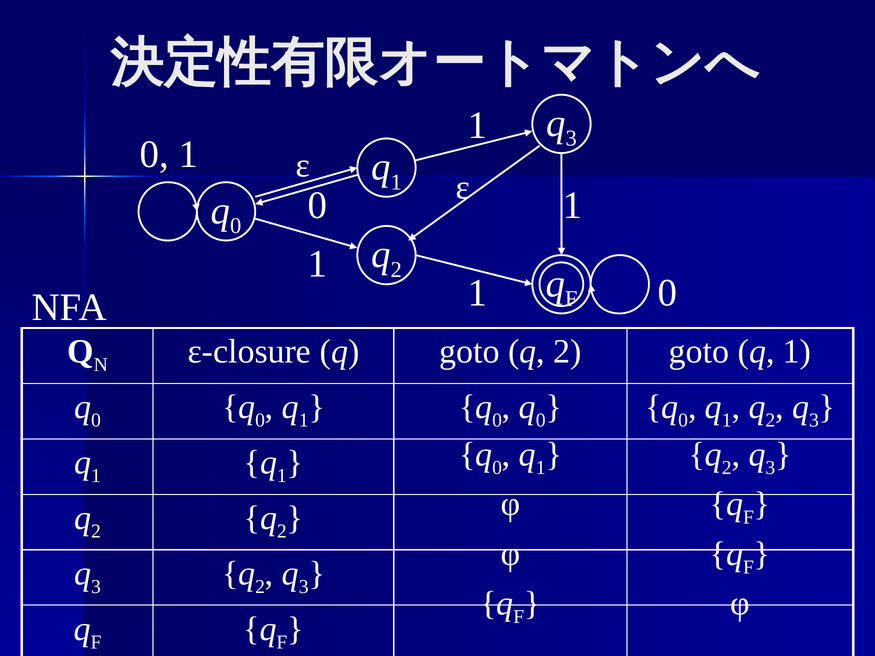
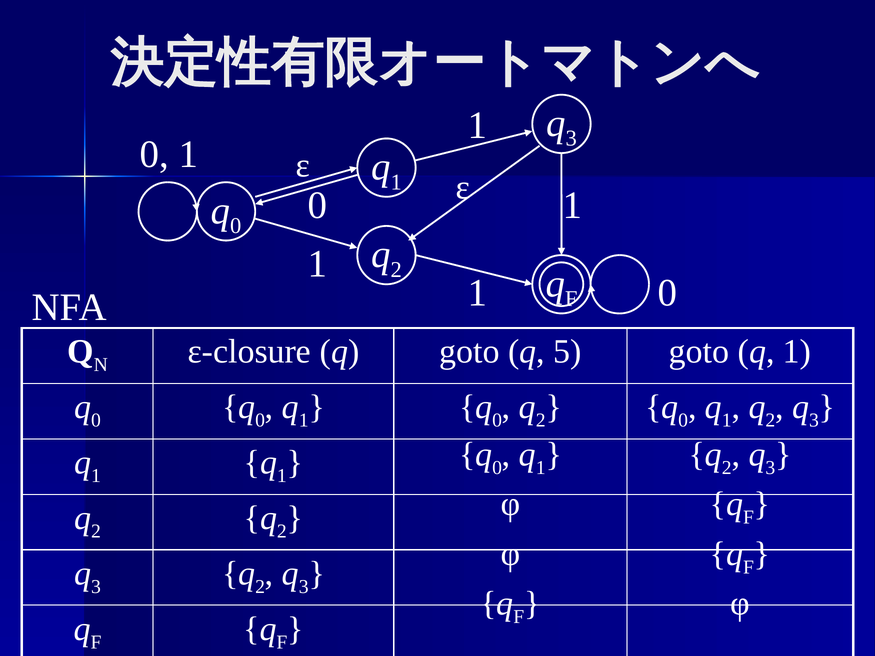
goto q 2: 2 -> 5 (567, 352)
0: 0 -> 2 (541, 420)
